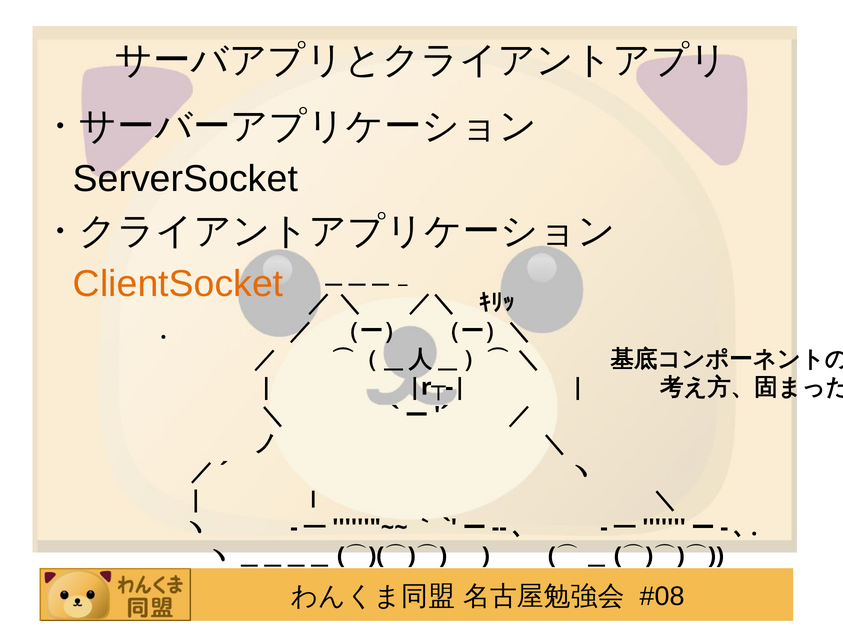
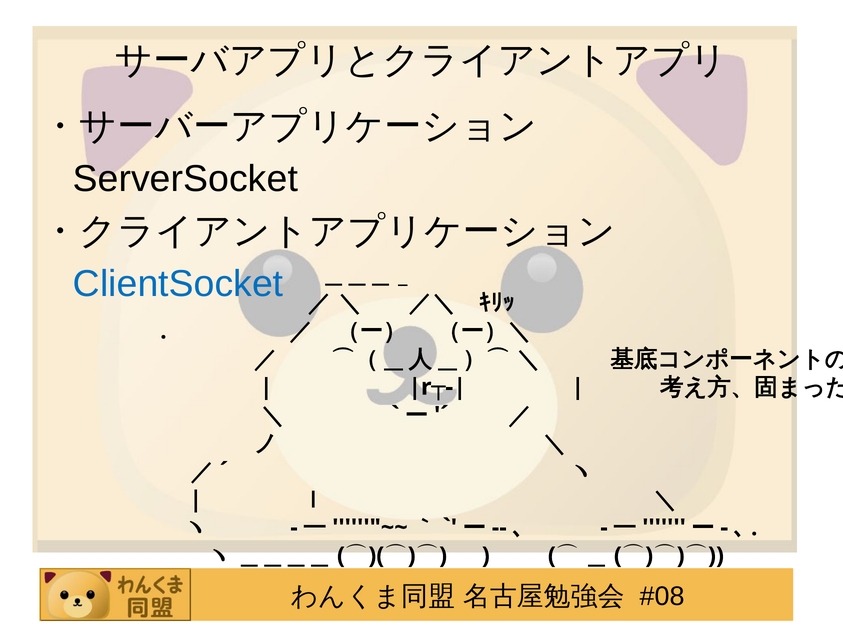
ClientSocket colour: orange -> blue (178, 284)
